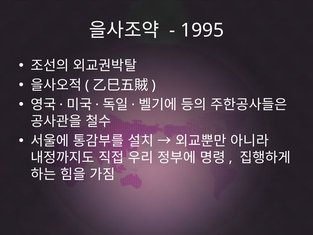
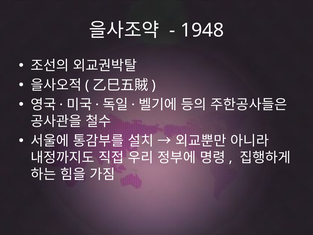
1995: 1995 -> 1948 (202, 30)
